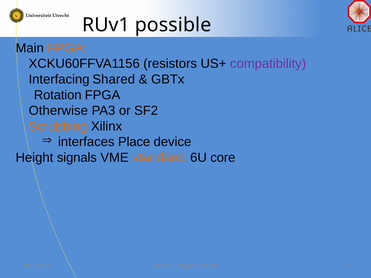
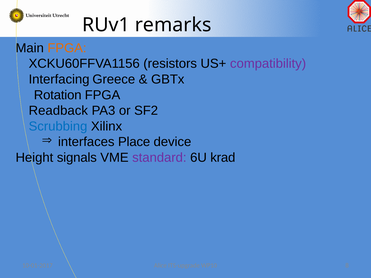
possible: possible -> remarks (173, 25)
Shared: Shared -> Greece (114, 79)
Otherwise: Otherwise -> Readback (58, 111)
Scrubbing colour: orange -> blue (58, 126)
standard colour: orange -> purple (159, 158)
core: core -> krad (223, 158)
